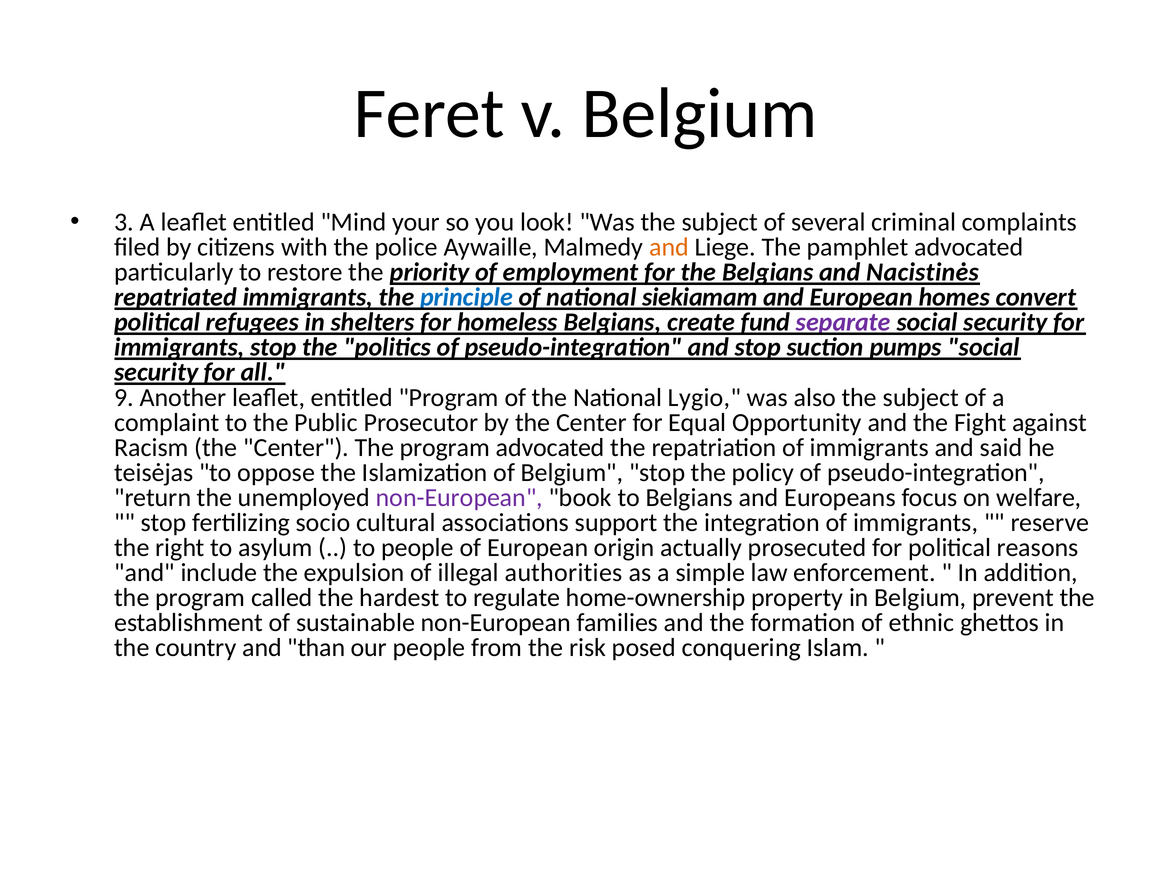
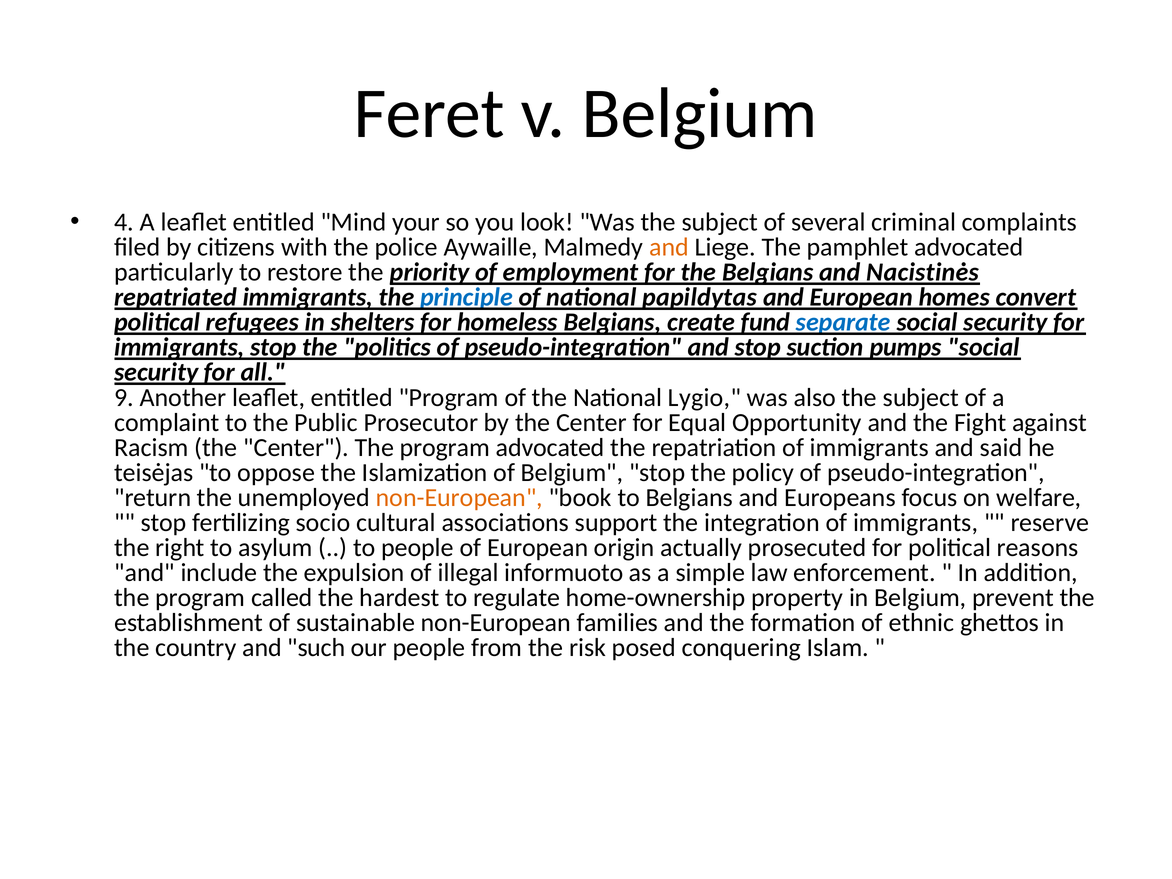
3: 3 -> 4 (124, 222)
siekiamam: siekiamam -> papildytas (700, 297)
separate colour: purple -> blue (843, 322)
non-European colour: purple -> orange (459, 497)
authorities: authorities -> informuoto (564, 572)
than: than -> such (316, 648)
